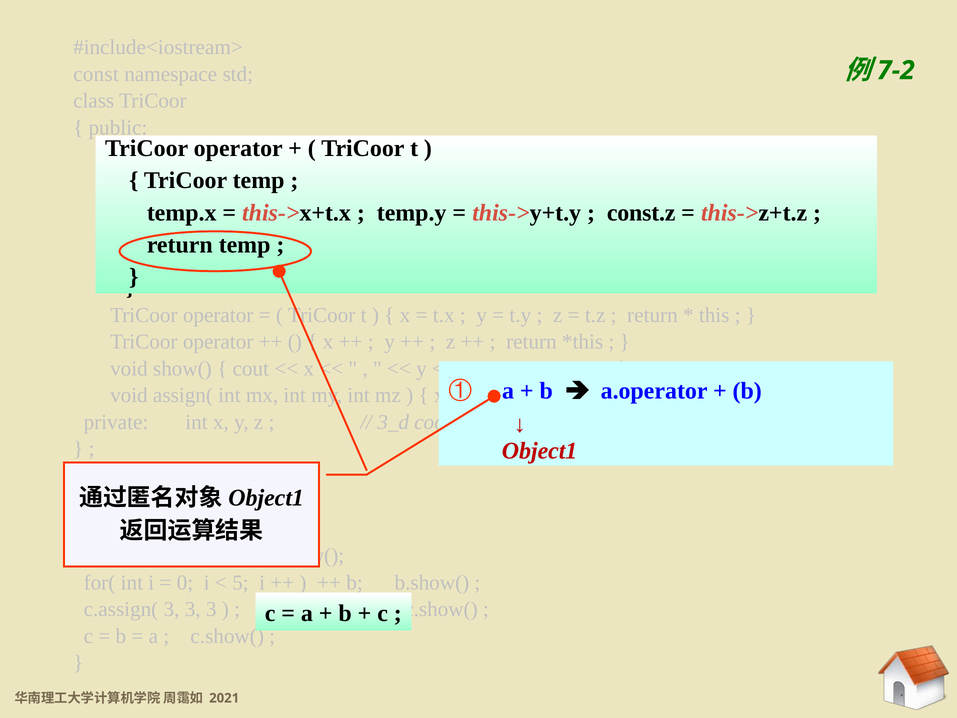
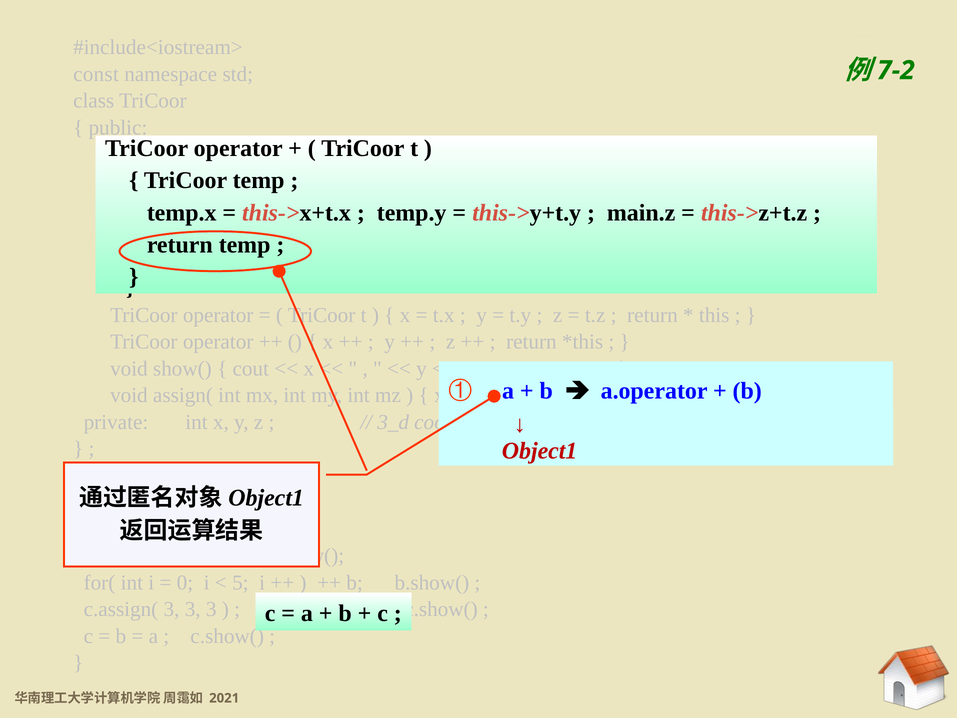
const.z: const.z -> main.z (641, 213)
